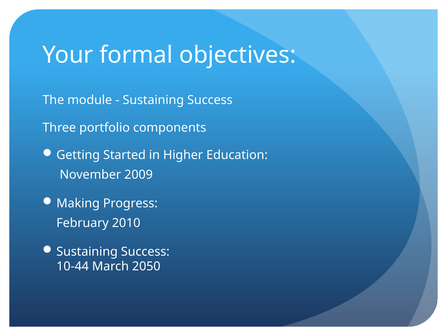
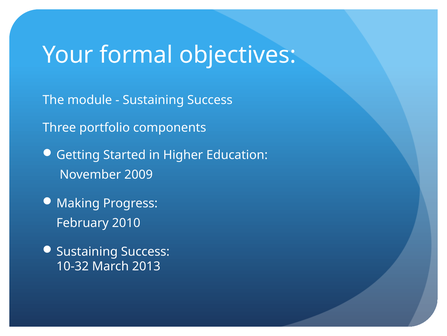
10-44: 10-44 -> 10-32 (73, 266)
2050: 2050 -> 2013 (146, 266)
